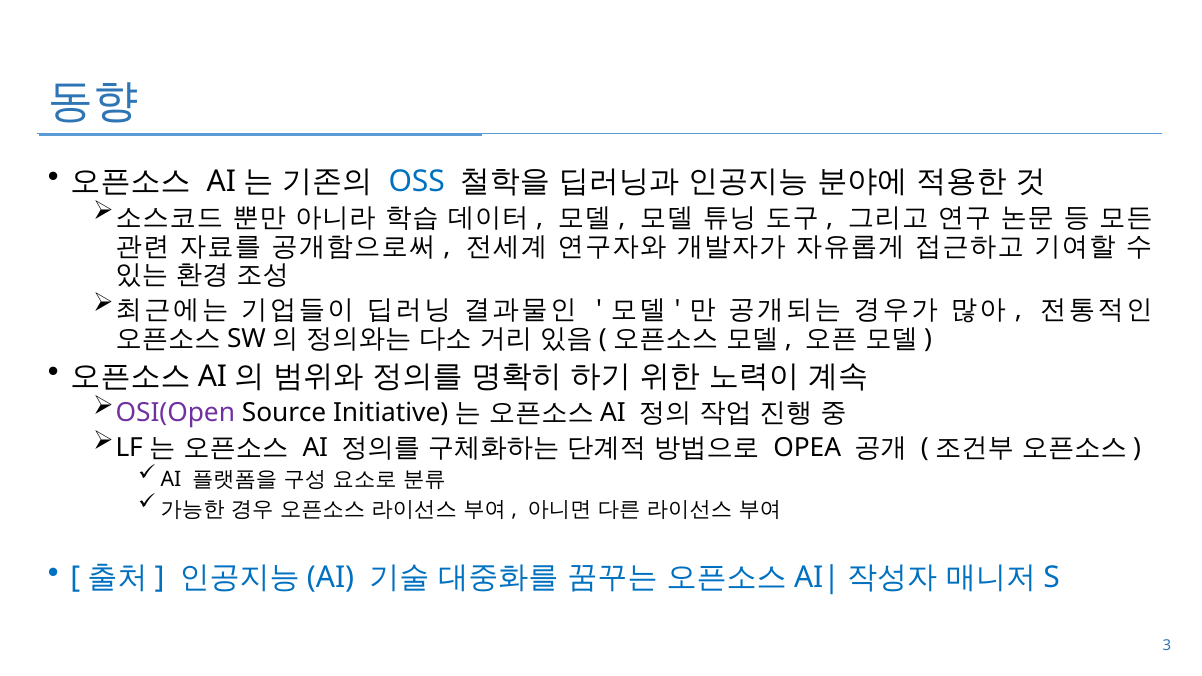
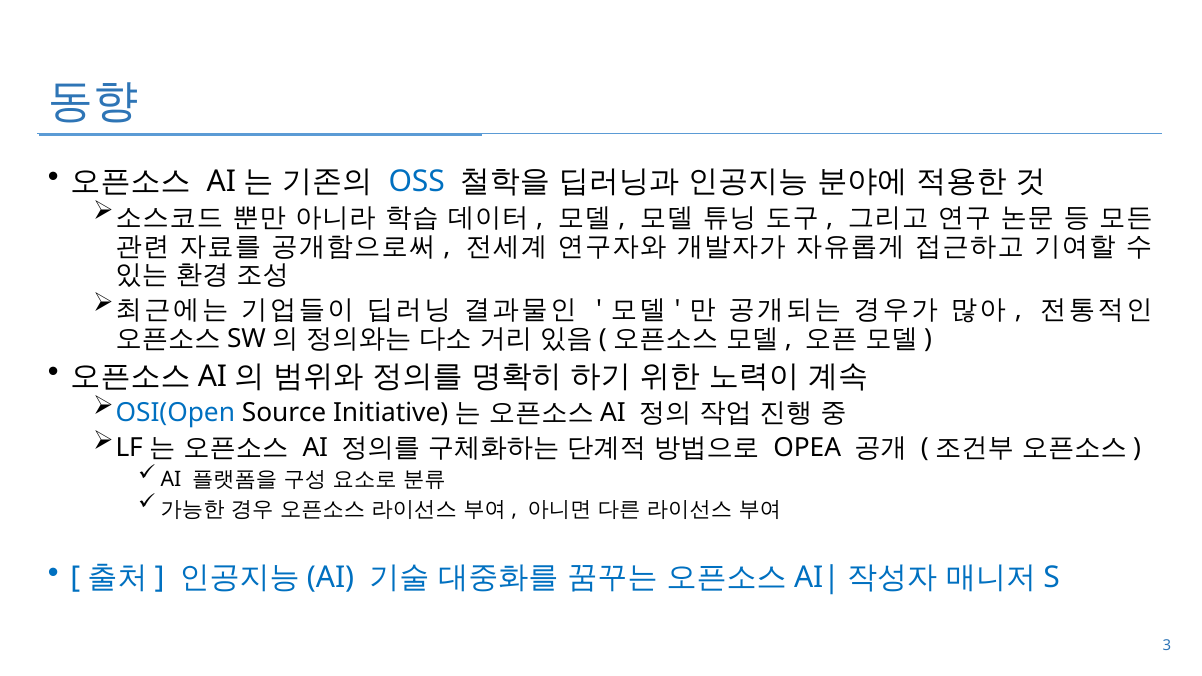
OSI(Open colour: purple -> blue (175, 413)
